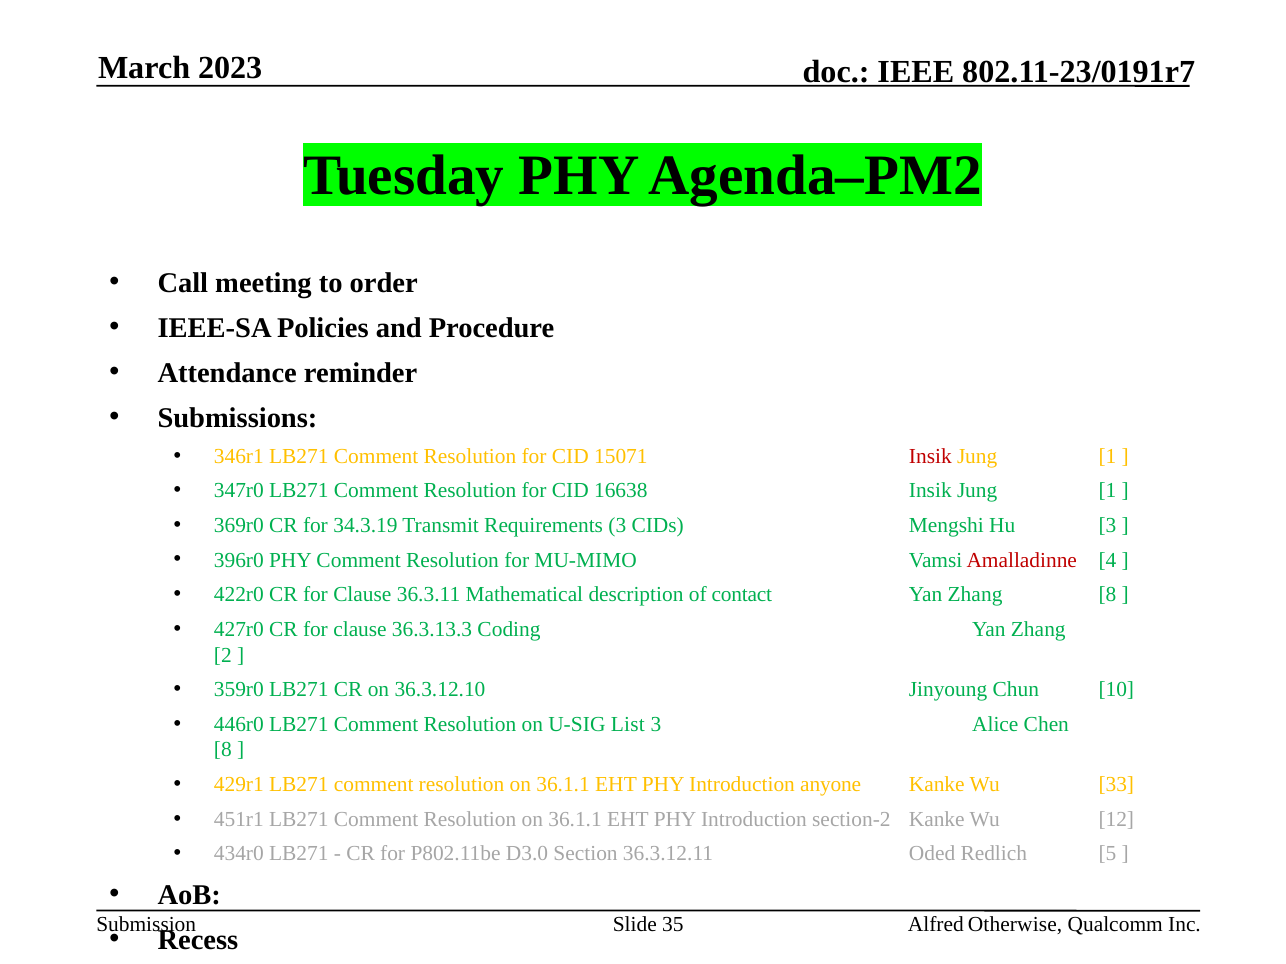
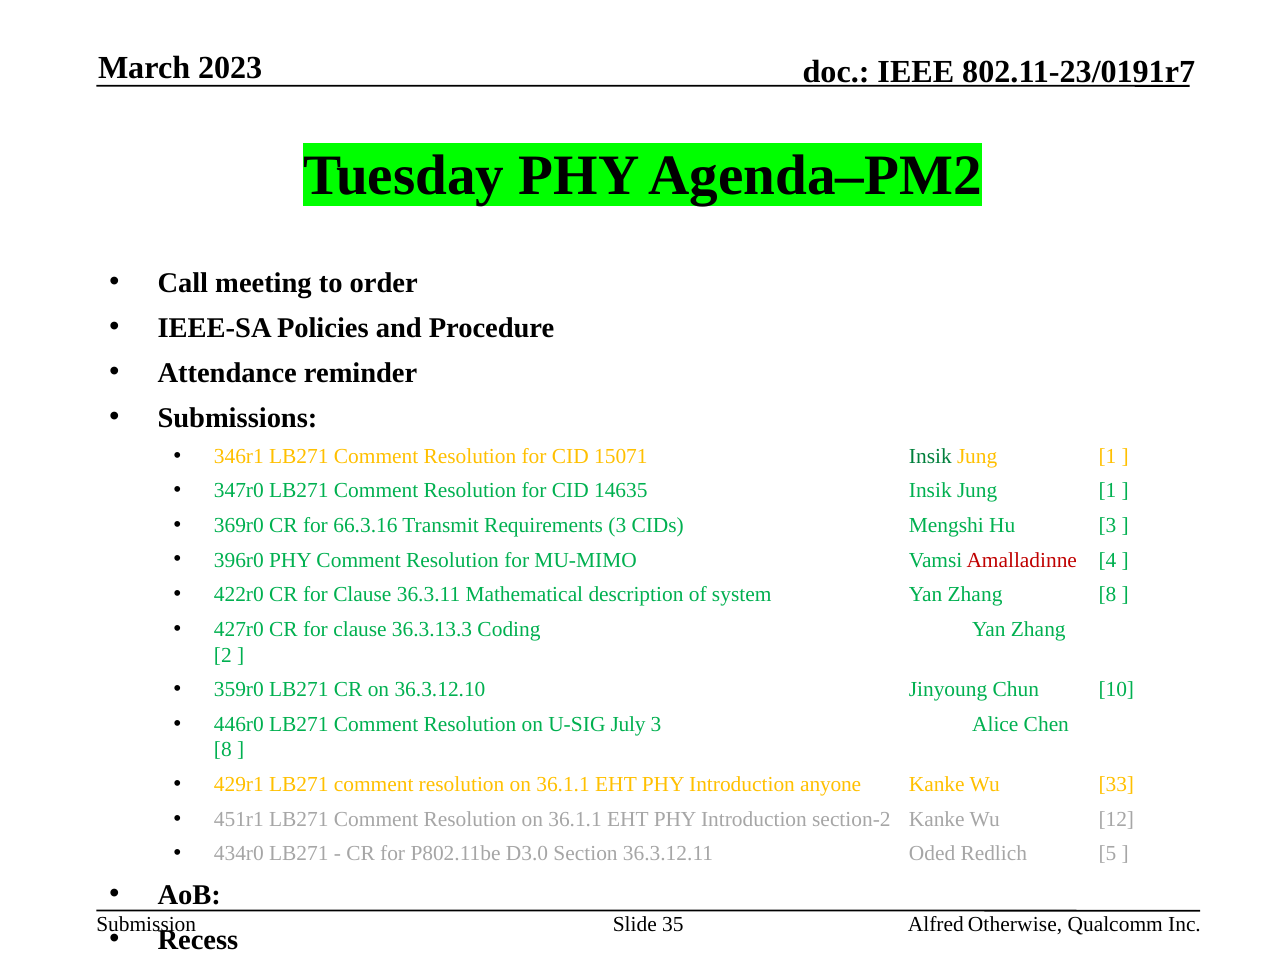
Insik colour: red -> green (930, 456)
16638: 16638 -> 14635 (621, 491)
34.3.19: 34.3.19 -> 66.3.16 (365, 526)
contact: contact -> system (742, 595)
List: List -> July (628, 725)
